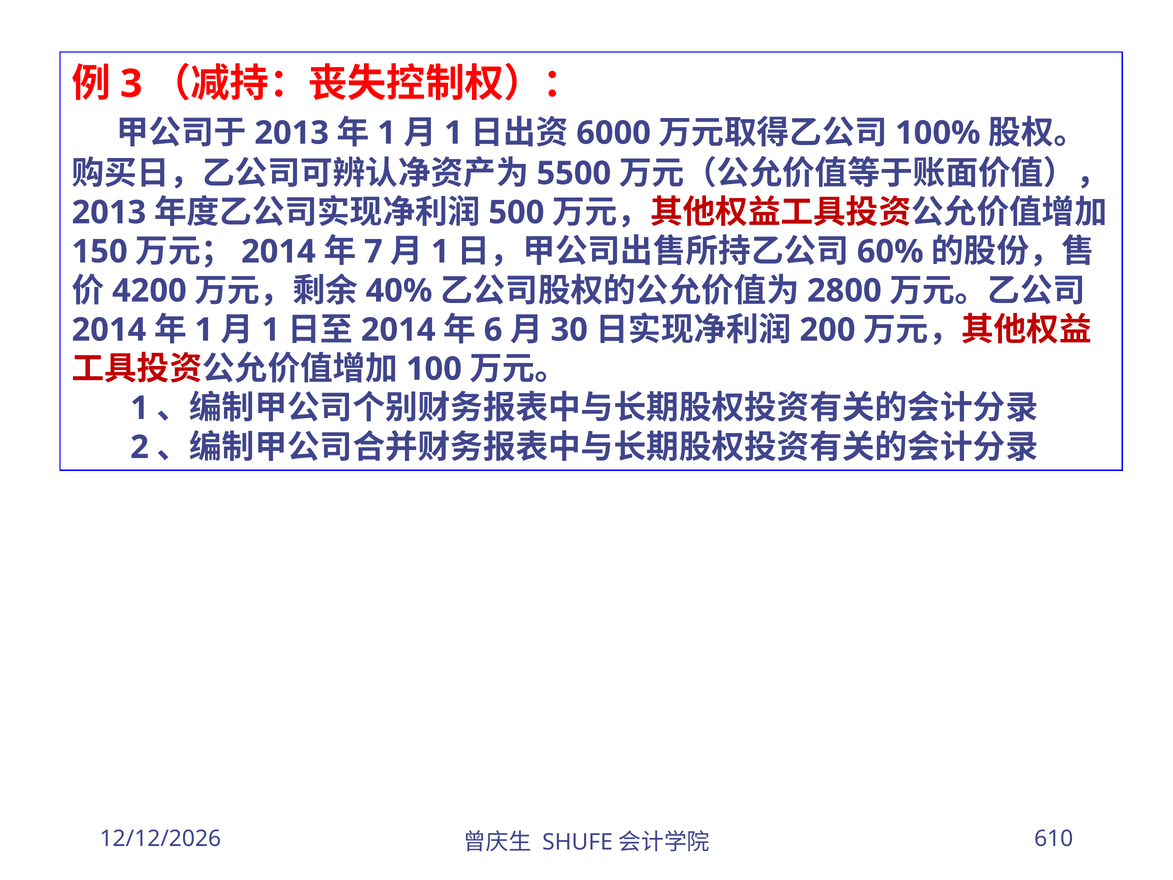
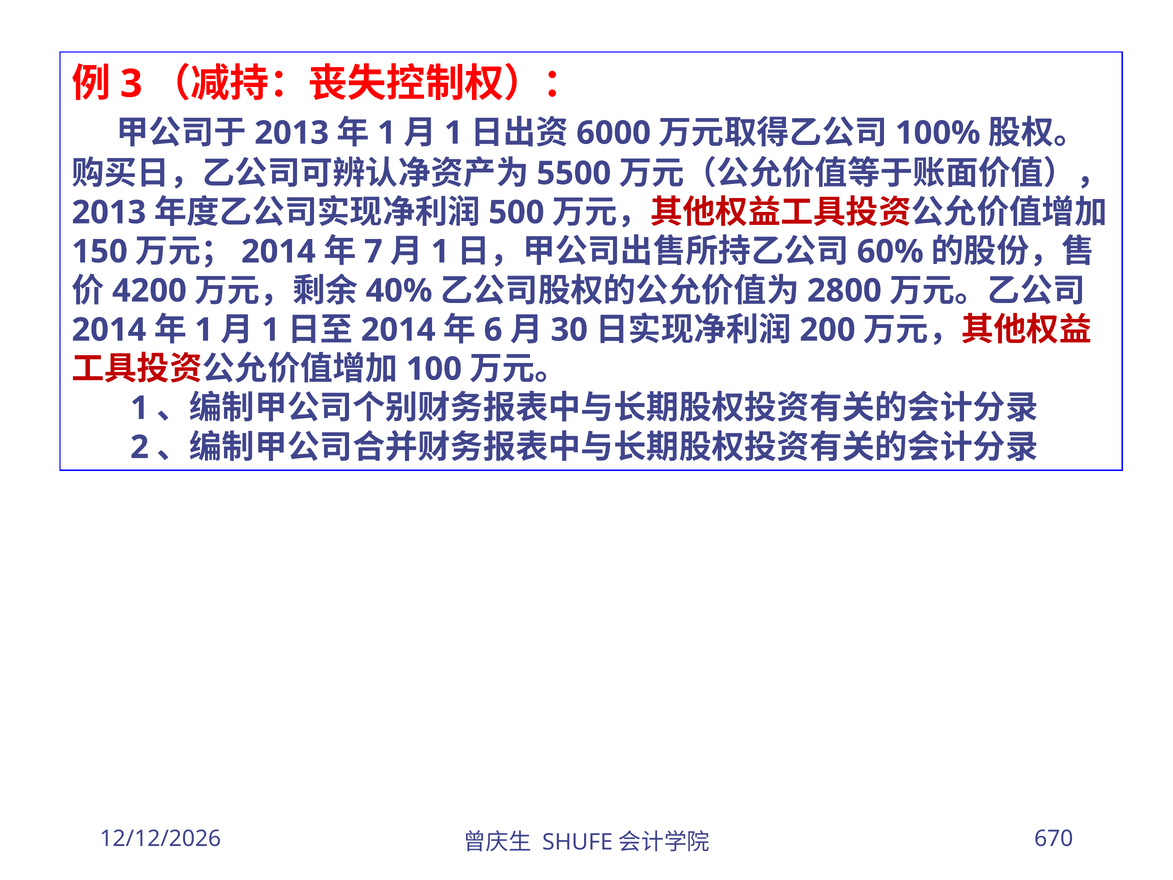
610: 610 -> 670 (1054, 839)
